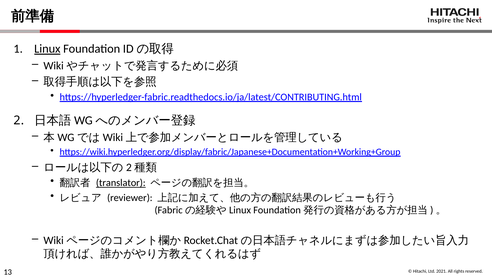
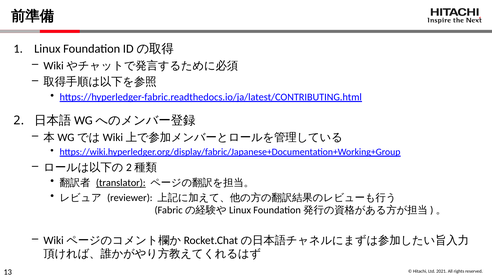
Linux underline: present -> none (47, 49)
